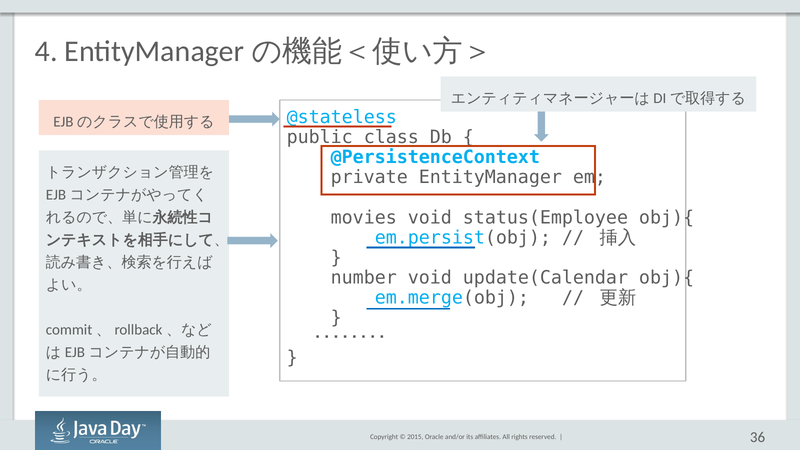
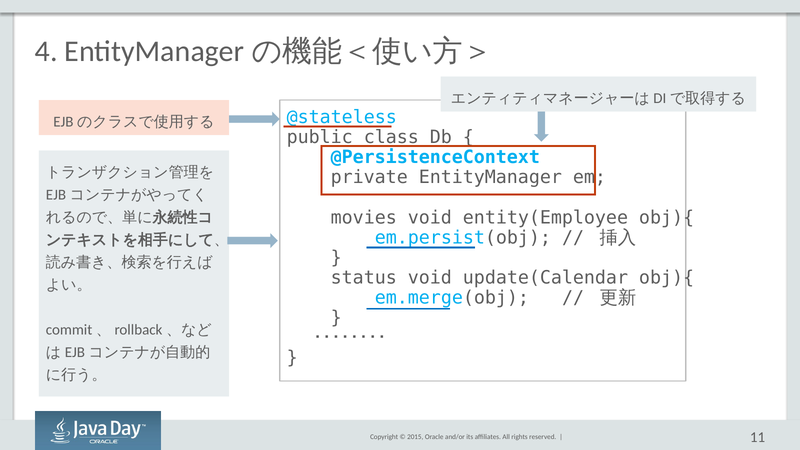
status(Employee: status(Employee -> entity(Employee (545, 218)
number: number -> status (364, 278)
36: 36 -> 11 (758, 437)
